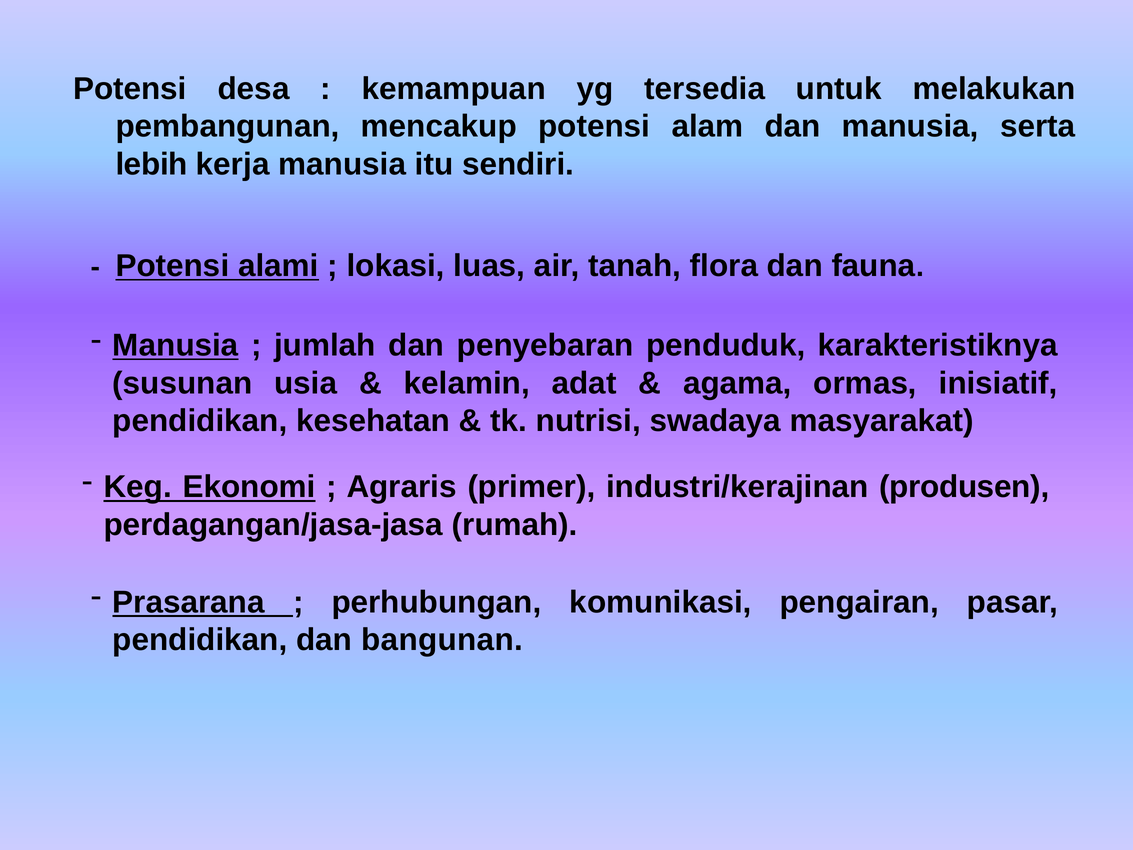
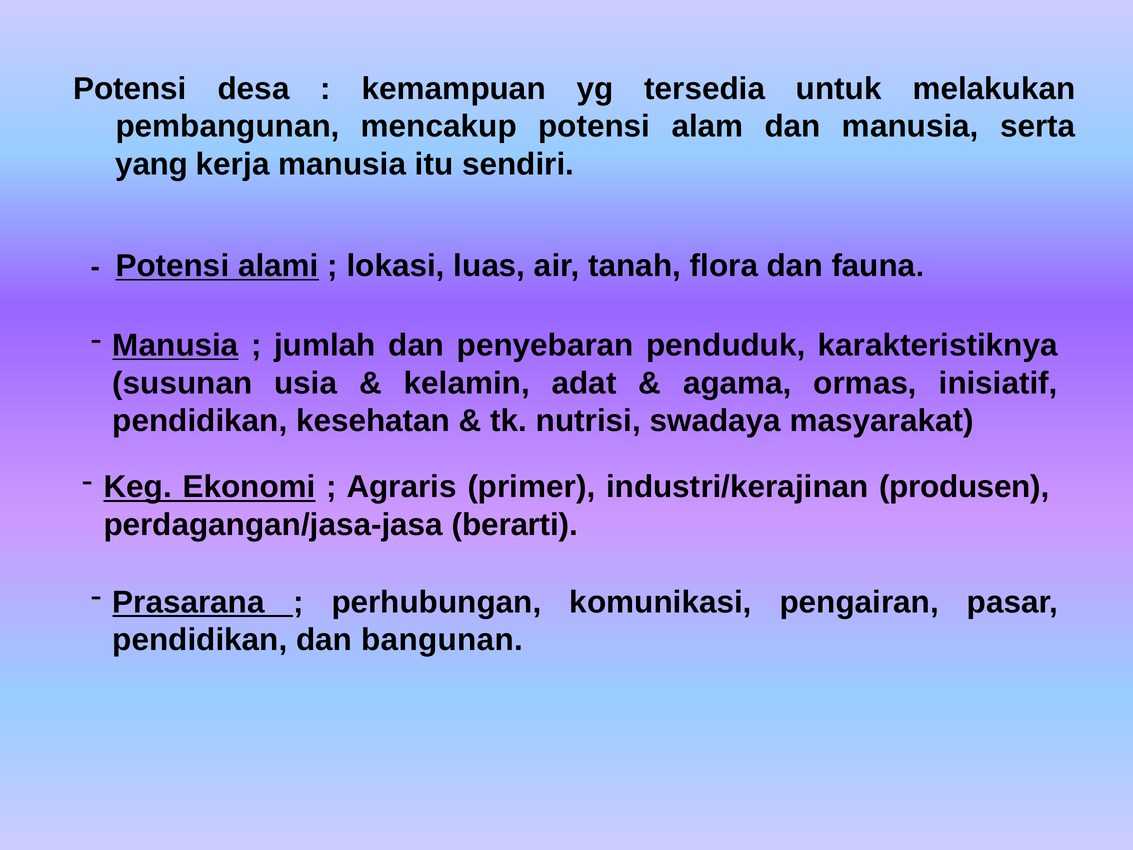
lebih: lebih -> yang (152, 164)
rumah: rumah -> berarti (515, 525)
